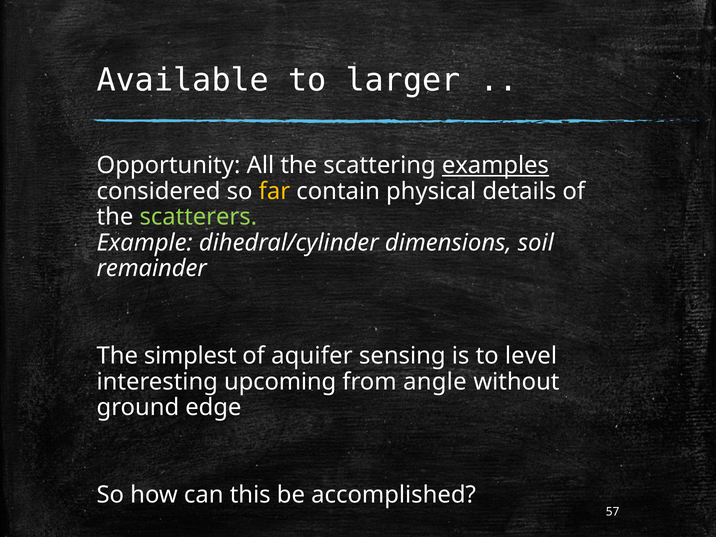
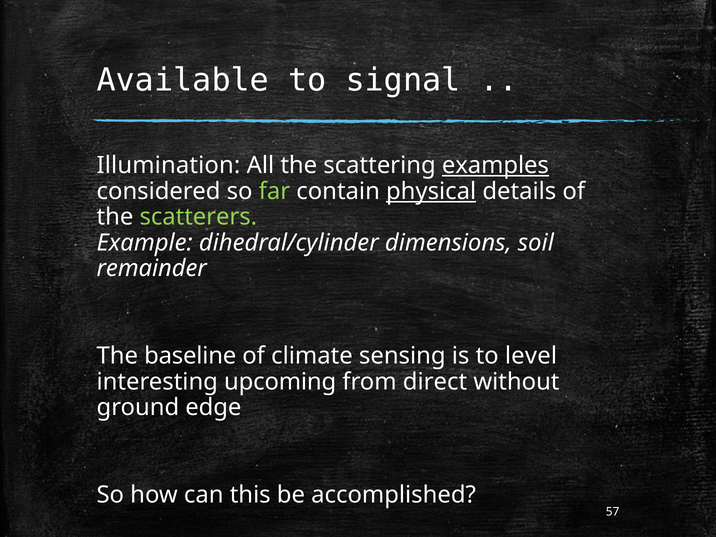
larger: larger -> signal (403, 80)
Opportunity: Opportunity -> Illumination (168, 166)
far colour: yellow -> light green (274, 191)
physical underline: none -> present (431, 191)
simplest: simplest -> baseline (190, 356)
aquifer: aquifer -> climate (312, 356)
angle: angle -> direct (435, 382)
